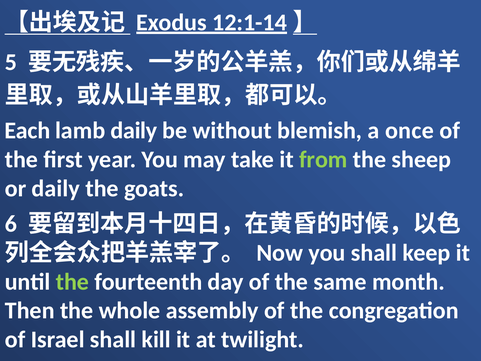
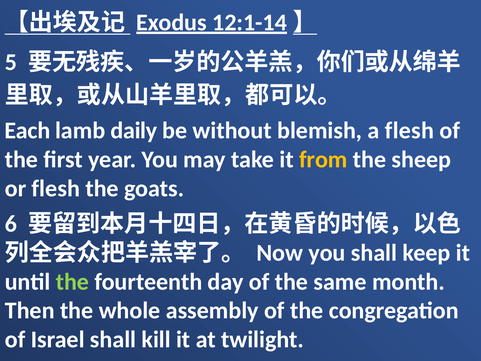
a once: once -> flesh (409, 131)
from colour: light green -> yellow (323, 159)
or daily: daily -> flesh (56, 188)
